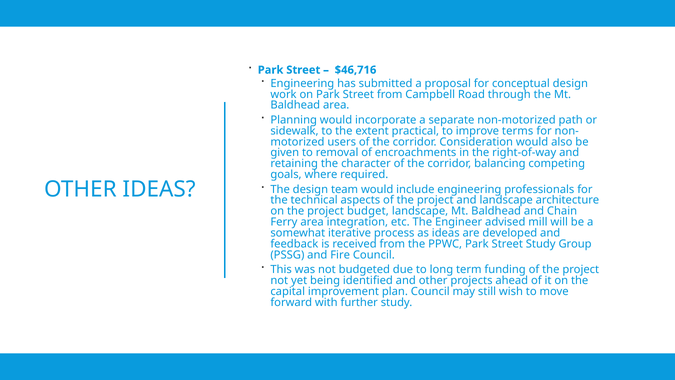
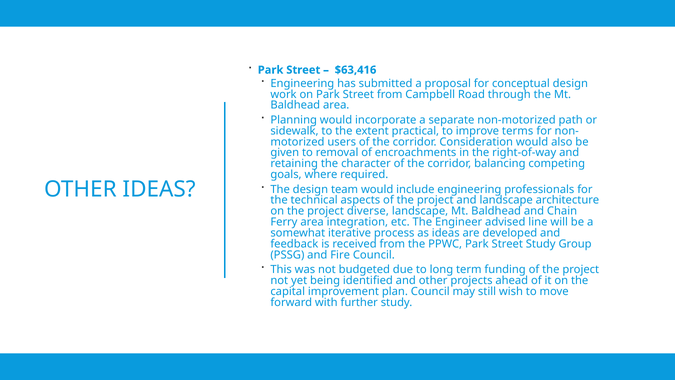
$46,716: $46,716 -> $63,416 (356, 70)
budget: budget -> diverse (368, 211)
mill: mill -> line (538, 222)
